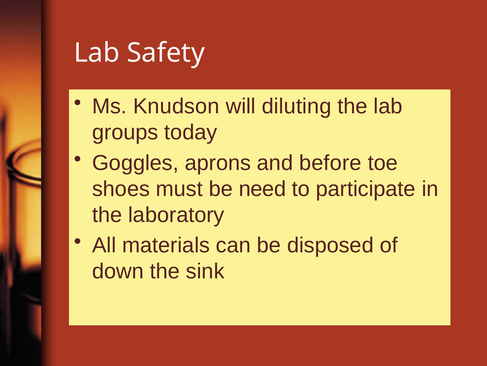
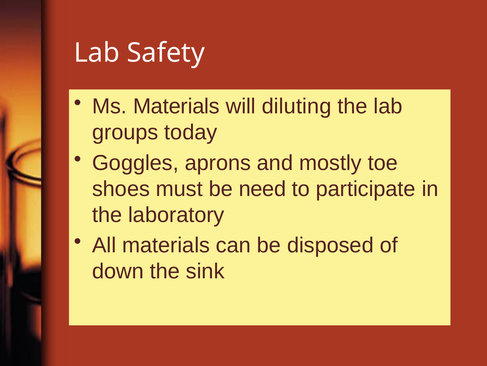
Ms Knudson: Knudson -> Materials (176, 106)
before: before -> mostly (330, 163)
